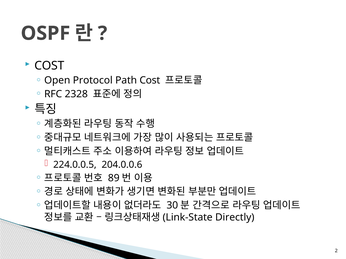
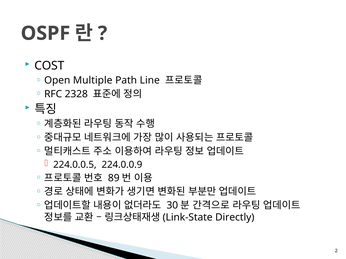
Protocol: Protocol -> Multiple (93, 80)
Path Cost: Cost -> Line (150, 80)
204.0.0.6: 204.0.0.6 -> 224.0.0.9 (122, 165)
